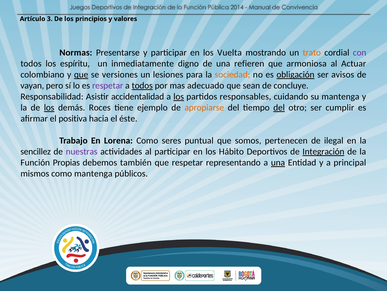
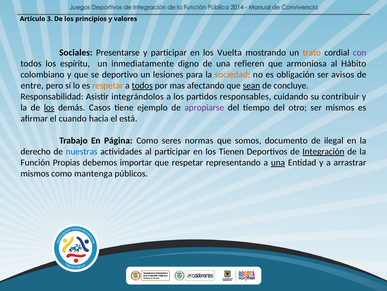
Normas: Normas -> Sociales (76, 53)
Actuar: Actuar -> Hábito (354, 64)
que underline: present -> none (81, 75)
versiones: versiones -> deportivo (120, 75)
obligación underline: present -> none (295, 75)
vayan: vayan -> entre (32, 85)
respetar colour: purple -> orange (108, 85)
adecuado: adecuado -> afectando (206, 85)
sean underline: none -> present (251, 85)
accidentalidad: accidentalidad -> integrándolos (138, 96)
los underline: present -> none (179, 96)
su mantenga: mantenga -> contribuir (340, 96)
Roces: Roces -> Casos (100, 107)
apropiarse colour: orange -> purple (204, 107)
del underline: present -> none (279, 107)
ser cumplir: cumplir -> mismos (340, 107)
positiva: positiva -> cuando (73, 118)
éste: éste -> está (128, 118)
Lorena: Lorena -> Página (118, 140)
puntual: puntual -> normas (199, 140)
pertenecen: pertenecen -> documento (286, 140)
sencillez: sencillez -> derecho (36, 151)
nuestras colour: purple -> blue (82, 151)
Hábito: Hábito -> Tienen (231, 151)
también: también -> importar (136, 162)
principal: principal -> arrastrar (350, 162)
